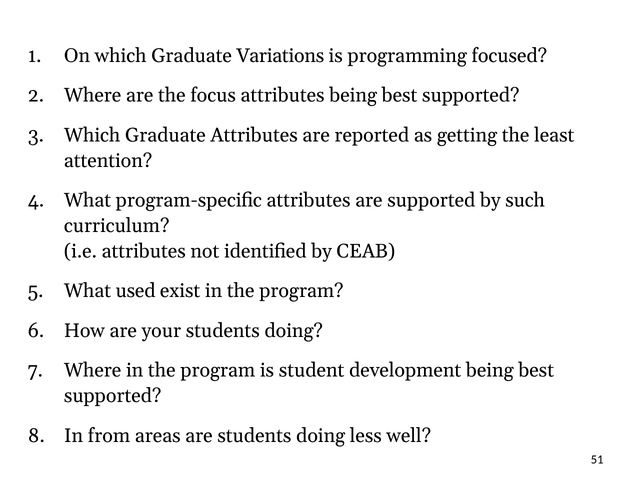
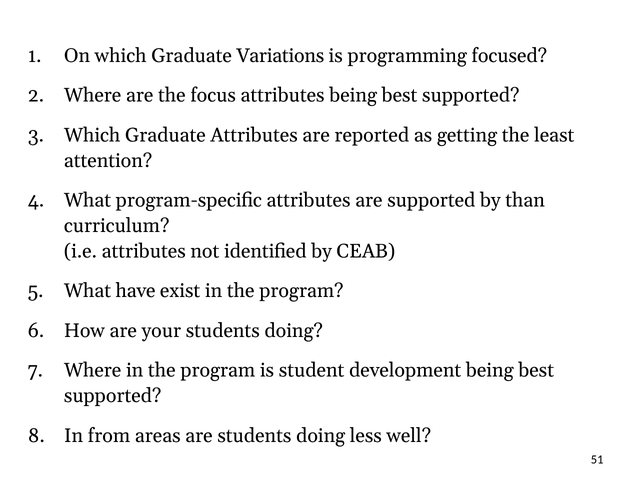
such: such -> than (525, 201)
used: used -> have (136, 291)
